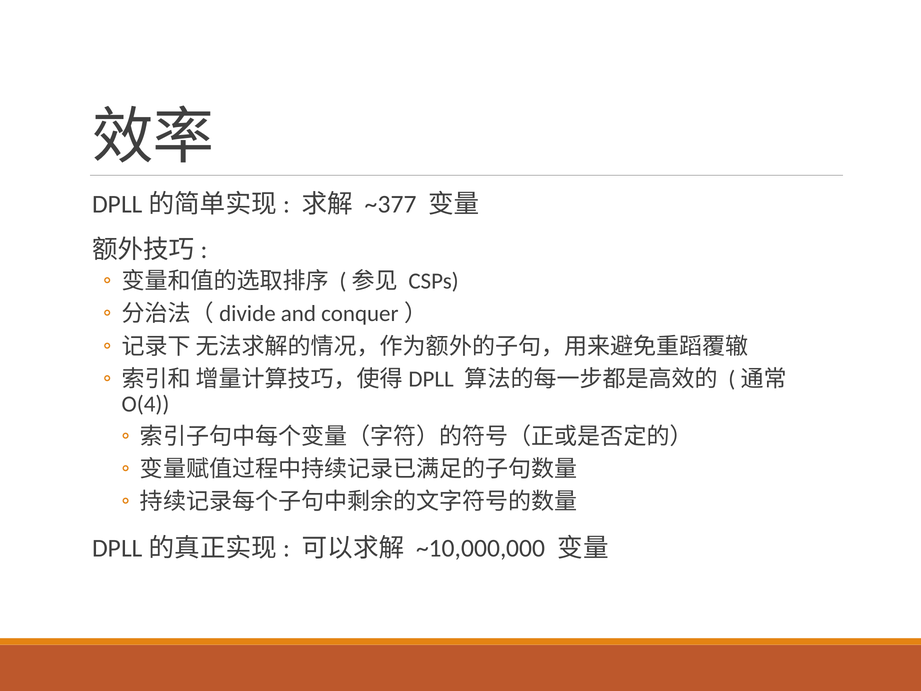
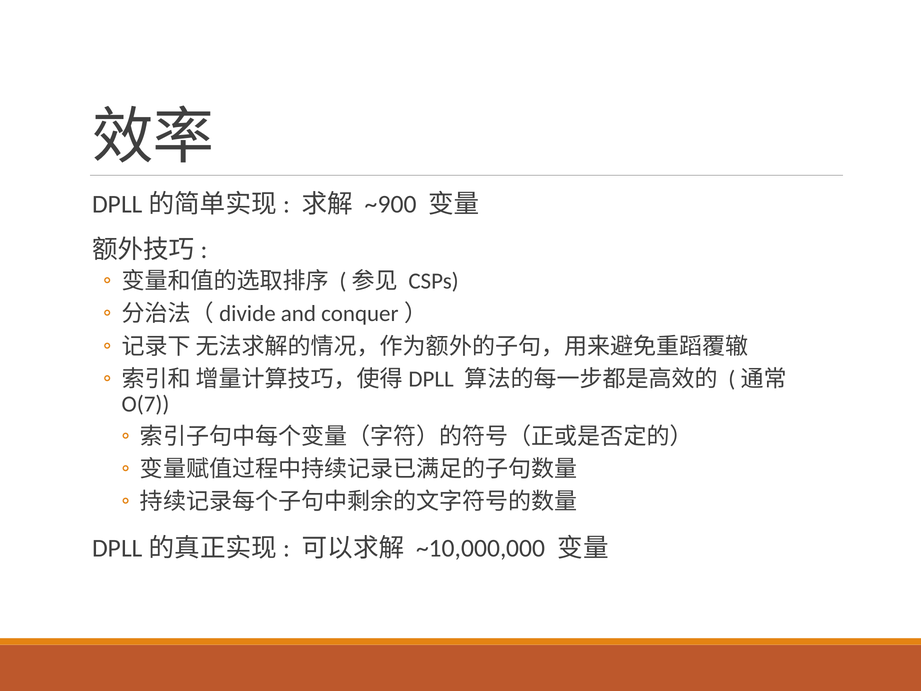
~377: ~377 -> ~900 (391, 204)
O(4: O(4 -> O(7 (145, 404)
